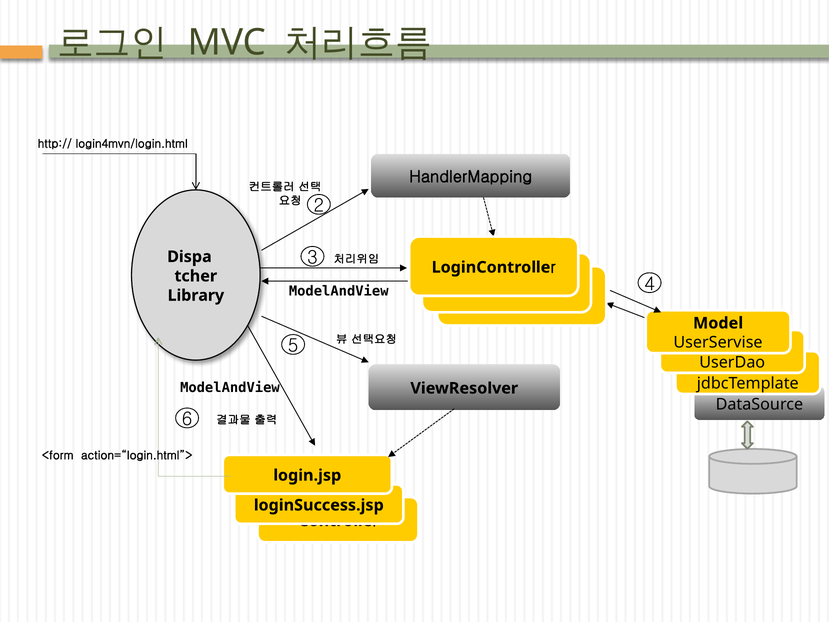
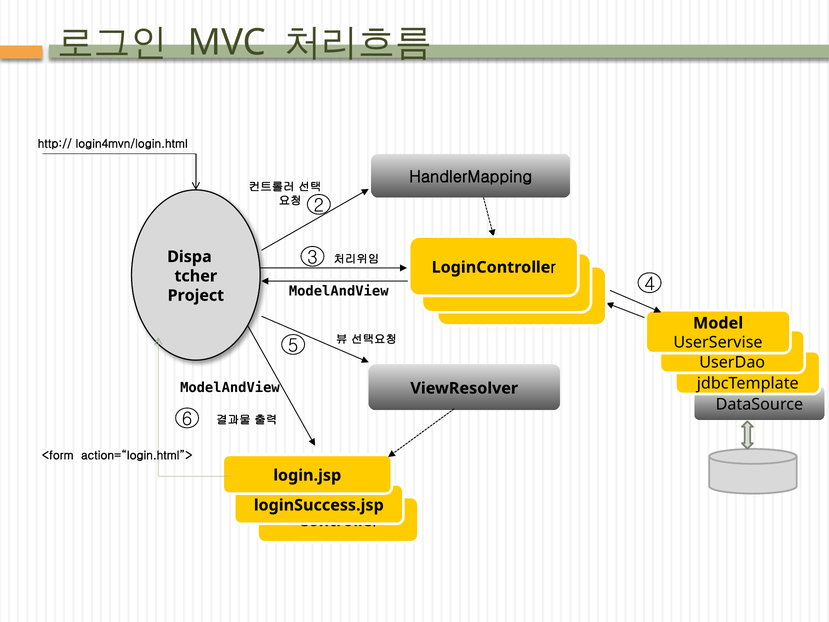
Library: Library -> Project (196, 295)
